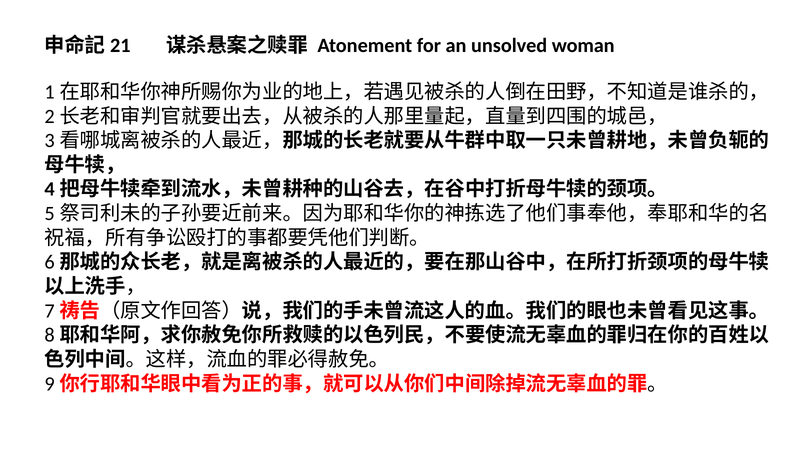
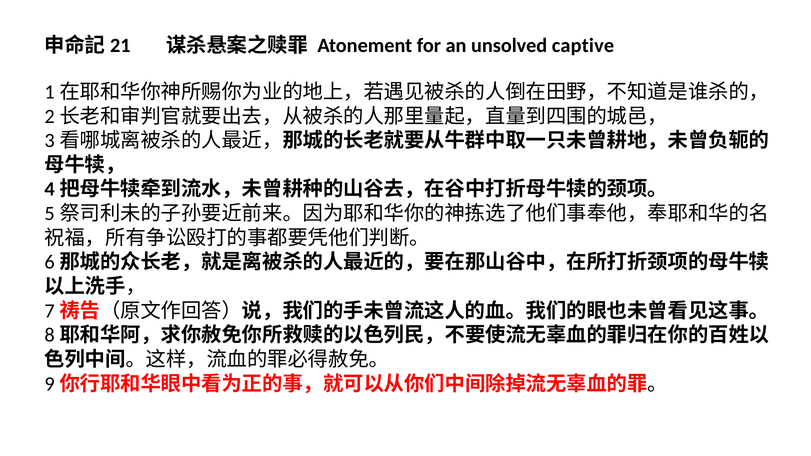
woman: woman -> captive (583, 45)
